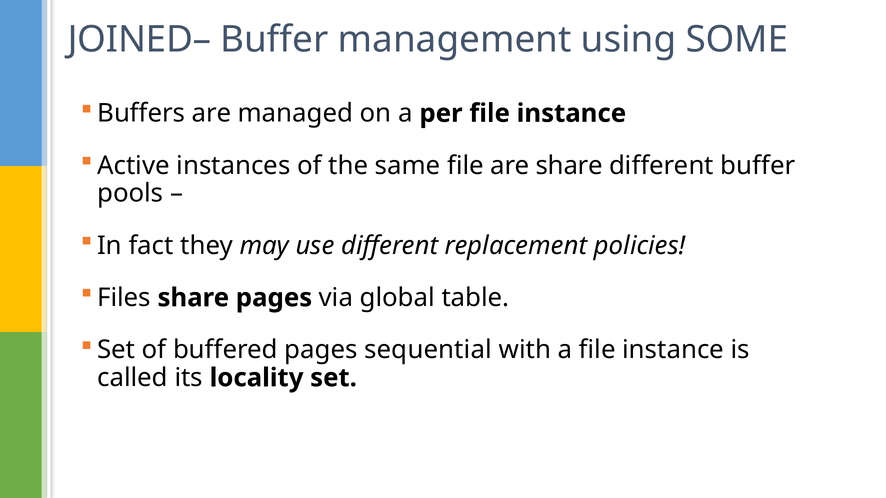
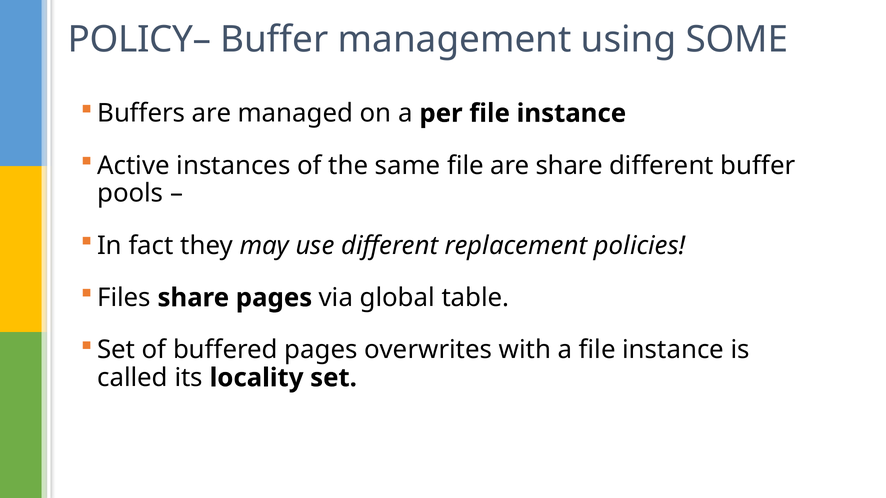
JOINED–: JOINED– -> POLICY– (139, 39)
sequential: sequential -> overwrites (428, 350)
